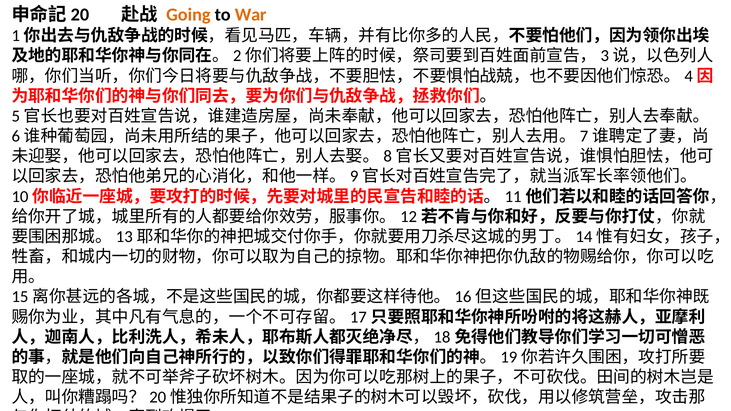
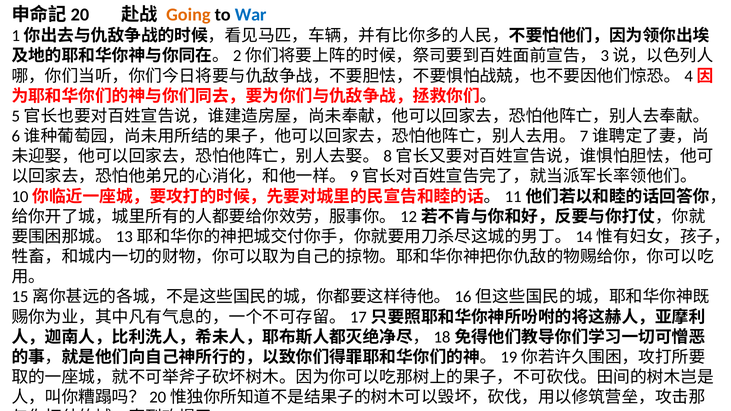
War colour: orange -> blue (251, 15)
